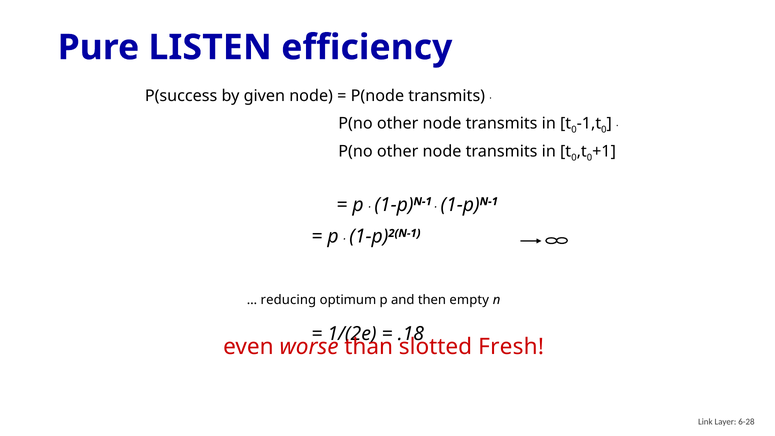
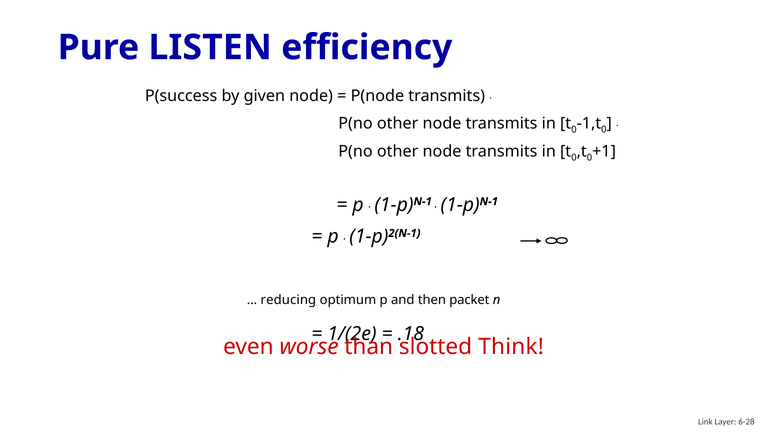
empty: empty -> packet (469, 300)
Fresh: Fresh -> Think (511, 347)
